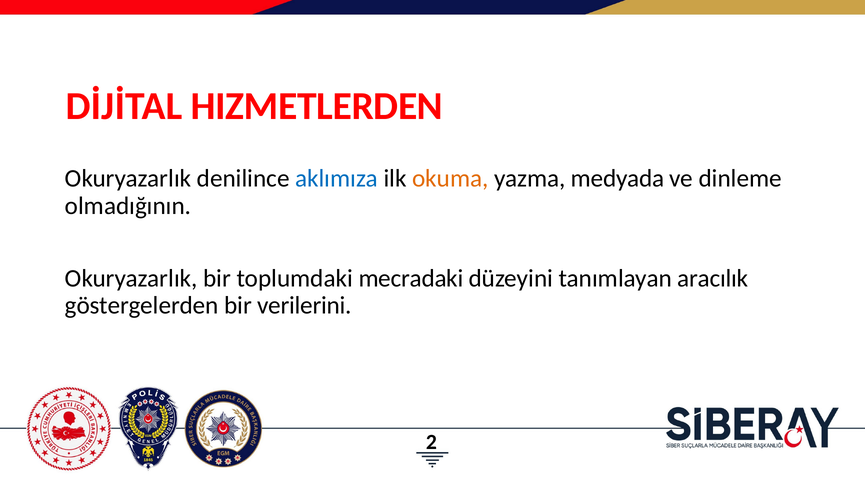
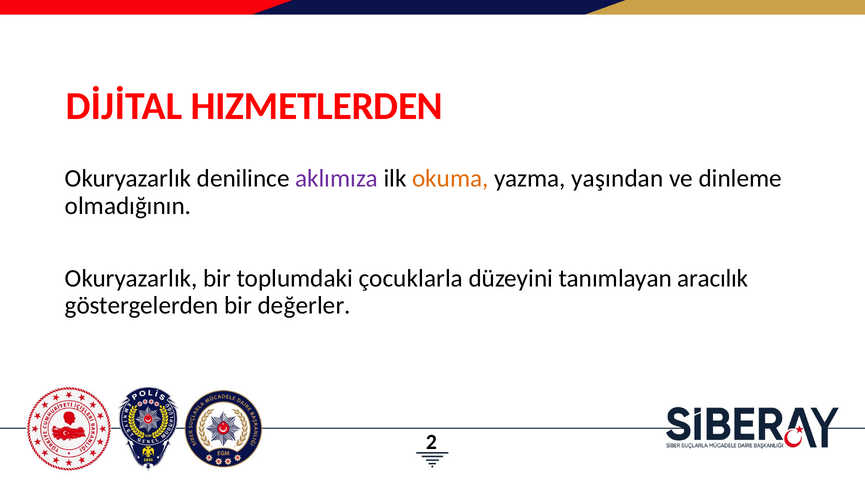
aklımıza colour: blue -> purple (337, 179)
medyada: medyada -> yaşından (617, 179)
mecradaki: mecradaki -> çocuklarla (411, 279)
verilerini: verilerini -> değerler (304, 306)
